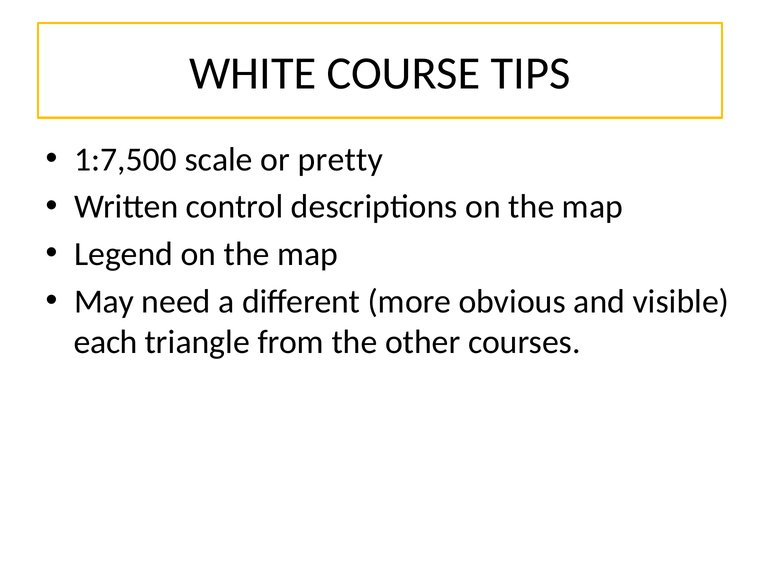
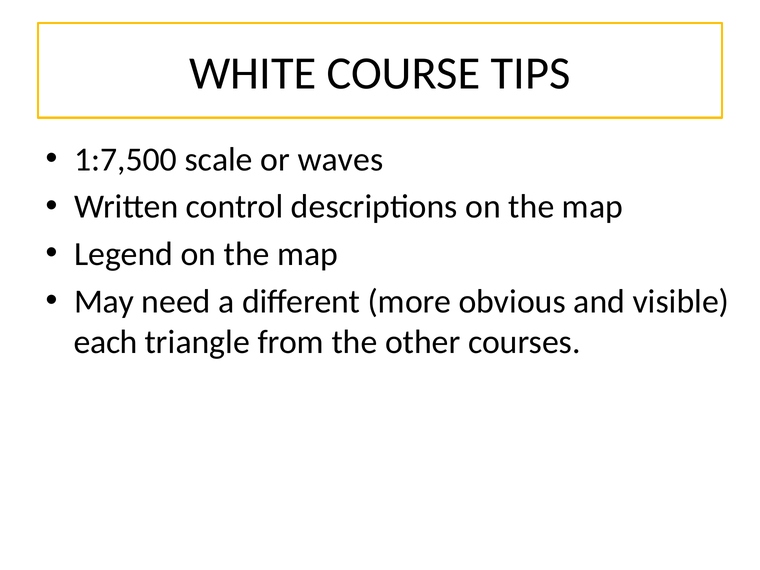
pretty: pretty -> waves (340, 159)
